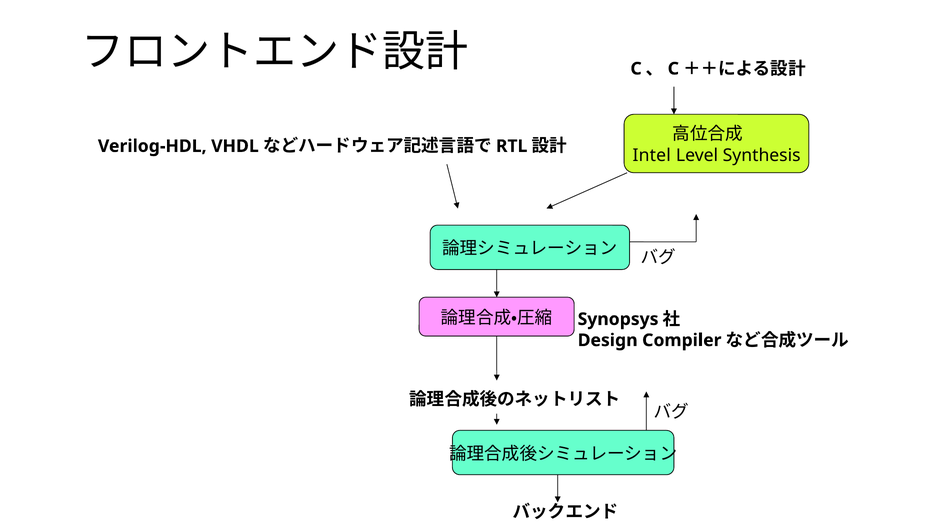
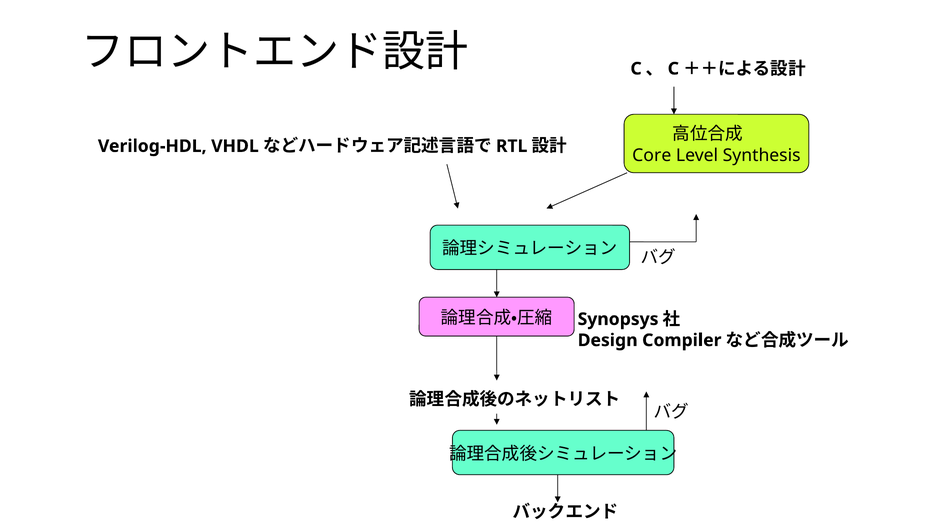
Intel: Intel -> Core (652, 155)
